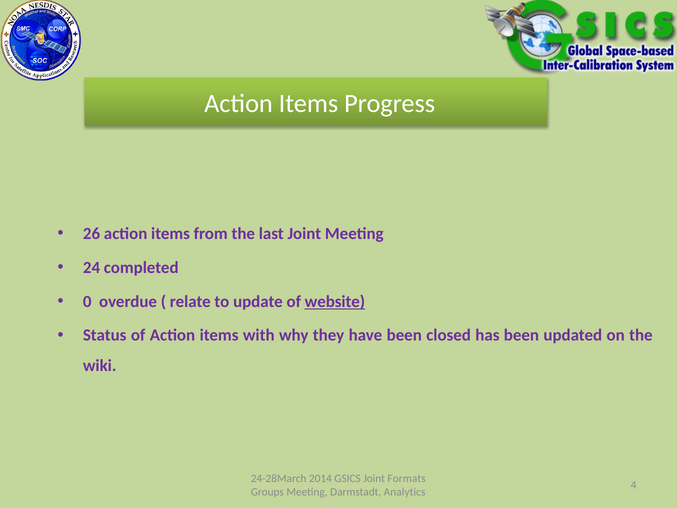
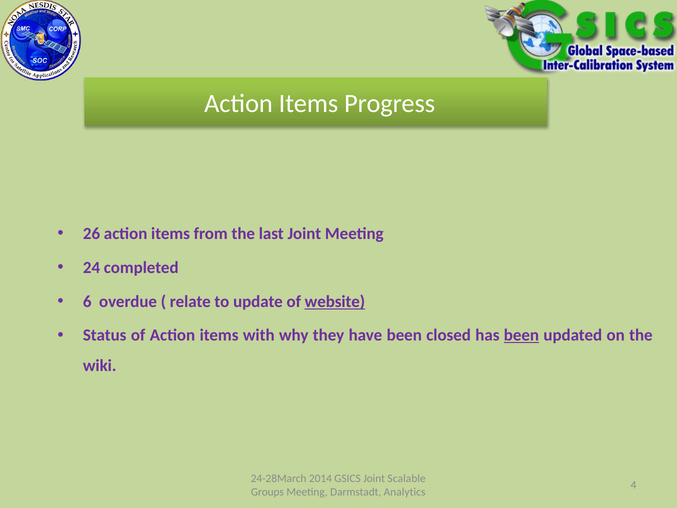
0: 0 -> 6 (87, 301)
been underline: none -> present (521, 335)
Formats: Formats -> Scalable (407, 478)
